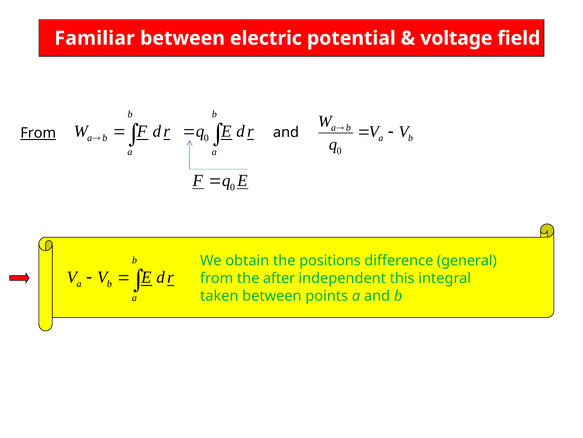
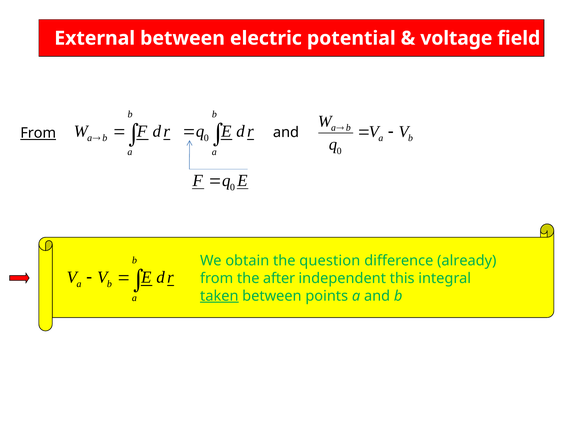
Familiar: Familiar -> External (95, 38)
positions: positions -> question (330, 260)
general: general -> already (467, 260)
taken underline: none -> present (219, 295)
